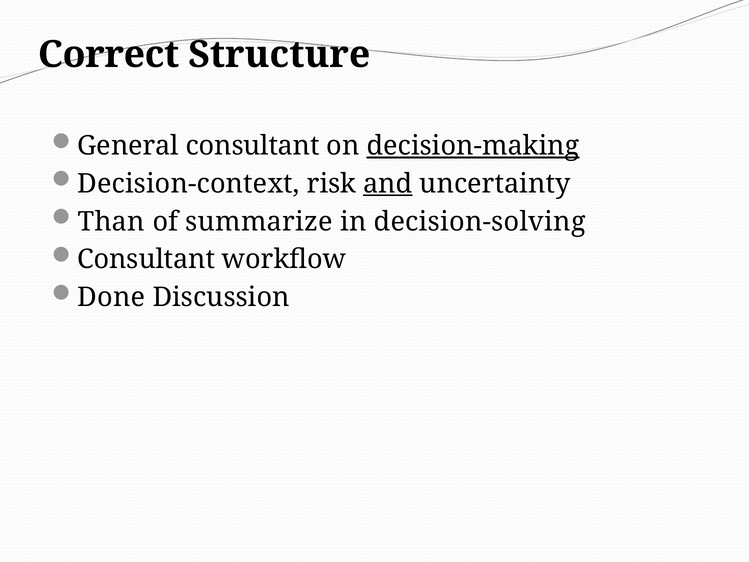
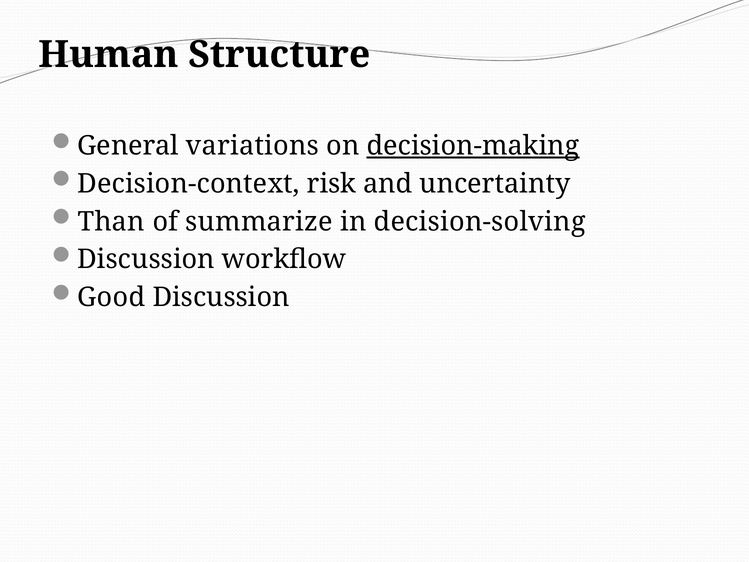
Correct: Correct -> Human (108, 55)
General consultant: consultant -> variations (253, 146)
and underline: present -> none (388, 184)
Consultant: Consultant -> Discussion (146, 259)
Done: Done -> Good (111, 297)
